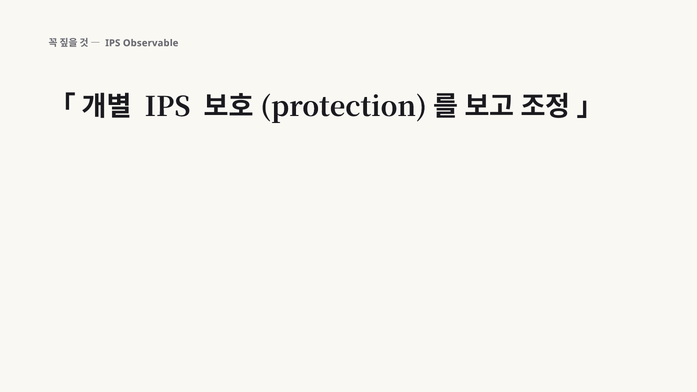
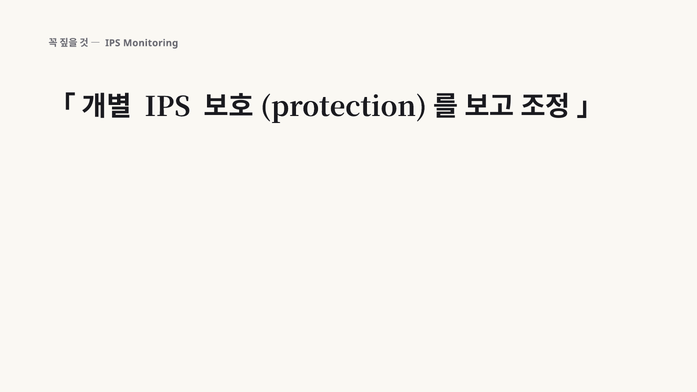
Observable: Observable -> Monitoring (151, 43)
